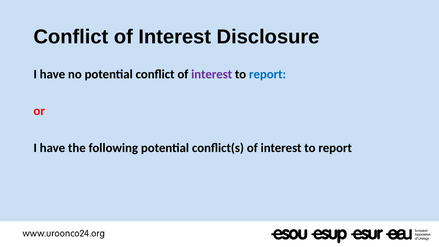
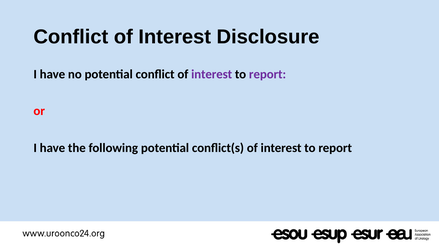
report colour: blue -> purple (268, 74)
